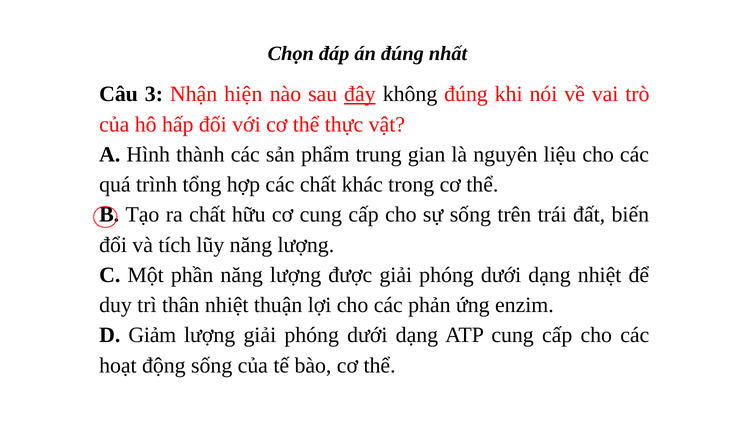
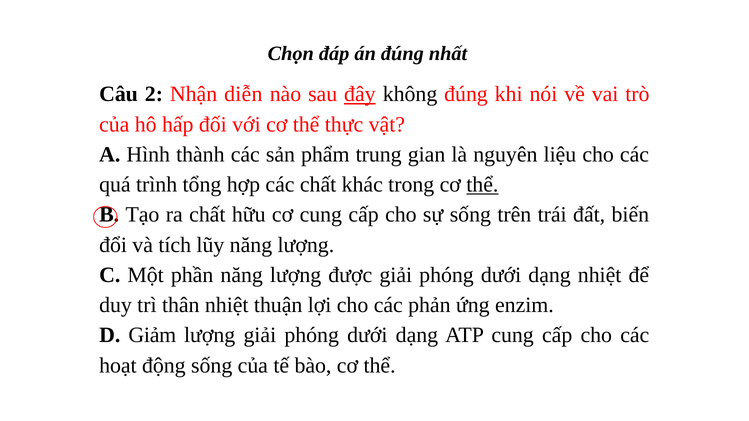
3: 3 -> 2 (154, 94)
hiện: hiện -> diễn (243, 94)
thể underline: none -> present (482, 185)
